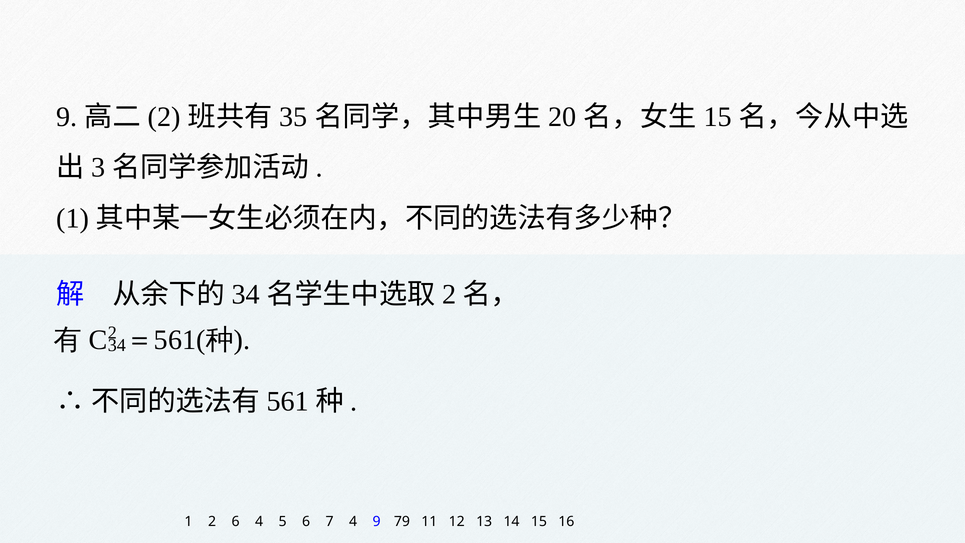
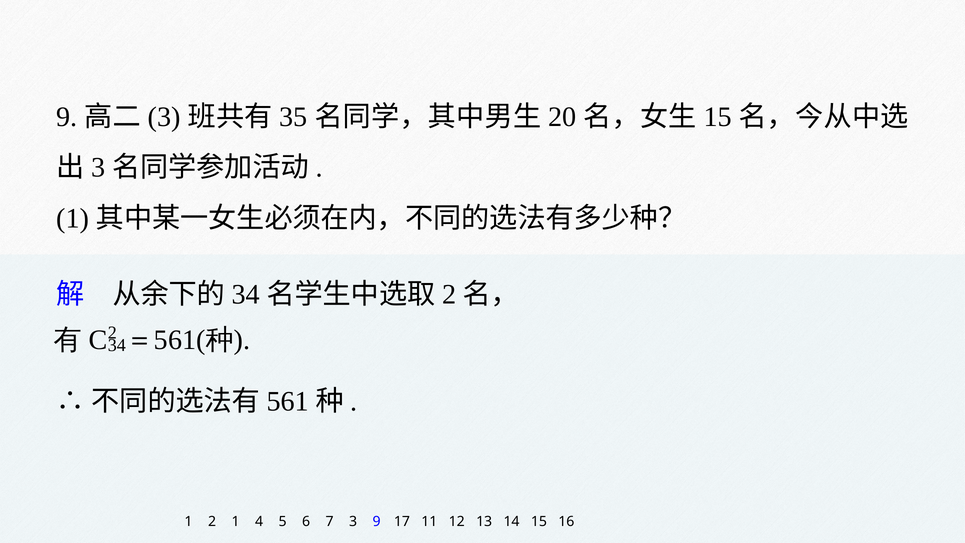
2: 2 -> 3 (164, 117)
2 6: 6 -> 1 (236, 522)
7 4: 4 -> 3 (353, 522)
79: 79 -> 17 (402, 522)
